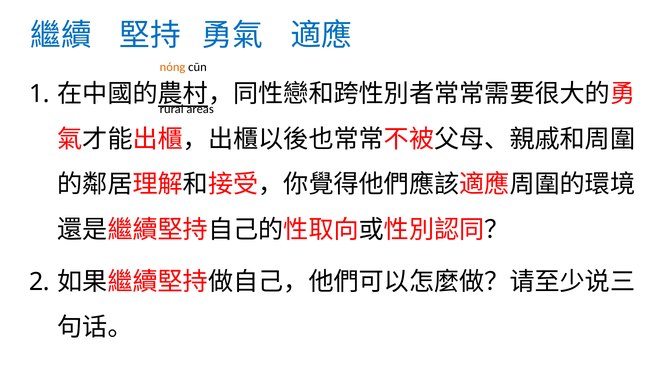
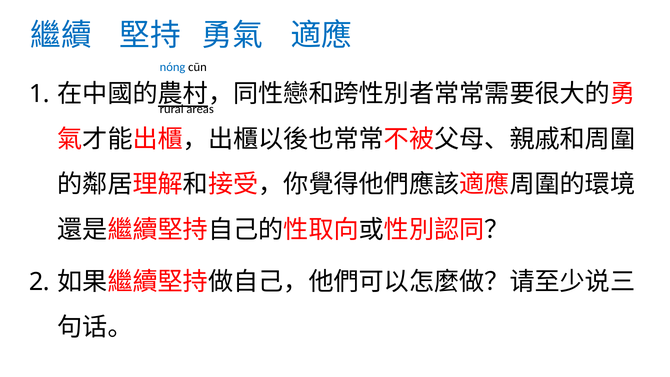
nóng colour: orange -> blue (173, 67)
